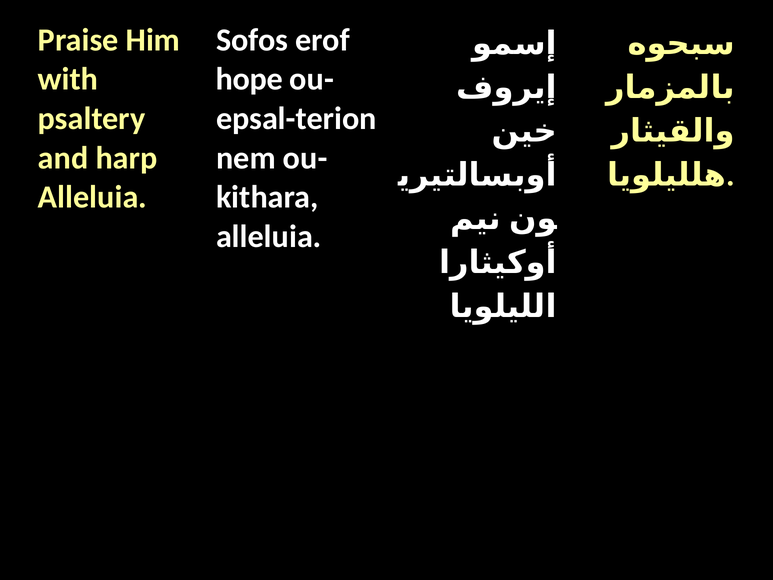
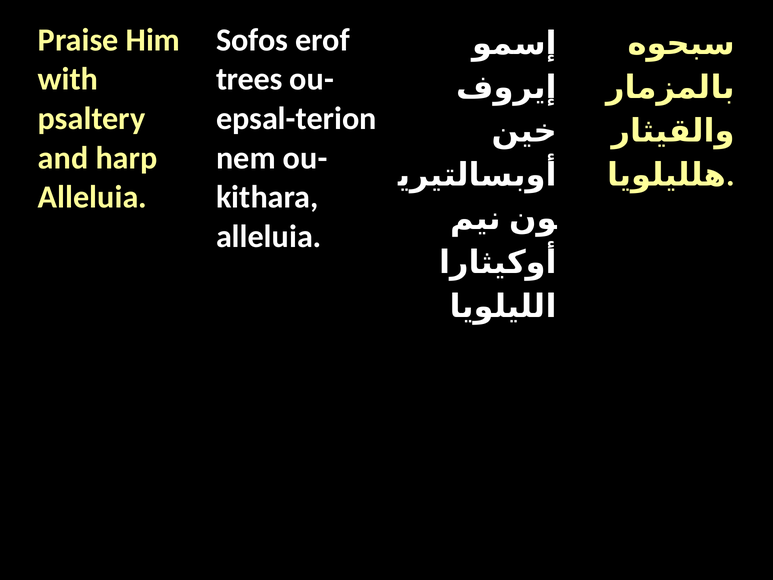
hope: hope -> trees (249, 79)
